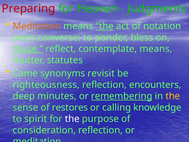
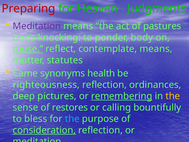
Meditation colour: orange -> purple (37, 26)
the underline: present -> none (105, 26)
notation: notation -> pastures (162, 26)
converse: converse -> knocking (59, 37)
bless: bless -> body (142, 37)
revisit: revisit -> health (101, 73)
encounters: encounters -> ordinances (155, 85)
minutes: minutes -> pictures (57, 96)
knowledge: knowledge -> bountifully (157, 107)
spirit: spirit -> bless (36, 119)
the colour: white -> light blue (72, 119)
consideration underline: none -> present (44, 130)
